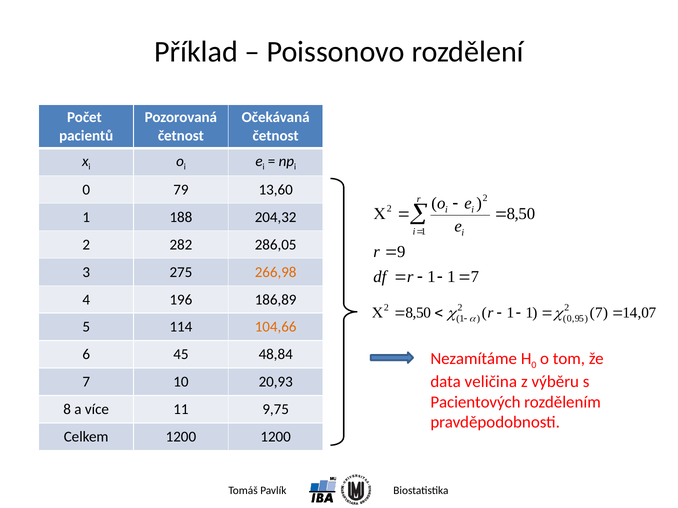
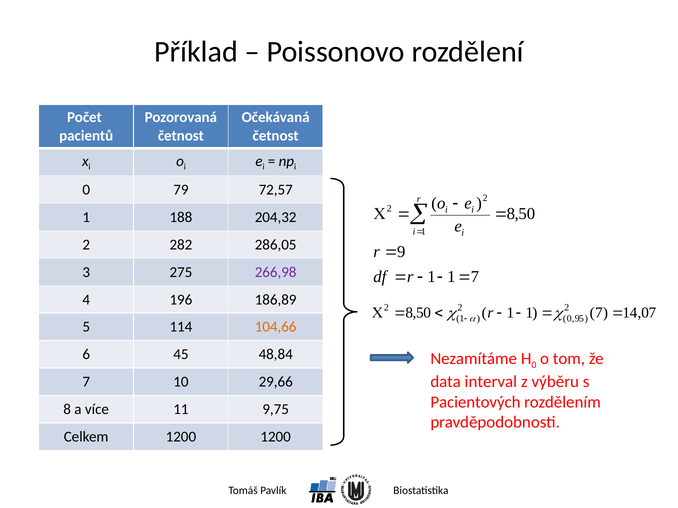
13,60: 13,60 -> 72,57 (276, 190)
266,98 colour: orange -> purple (276, 272)
veličina: veličina -> interval (491, 382)
20,93: 20,93 -> 29,66 (276, 382)
